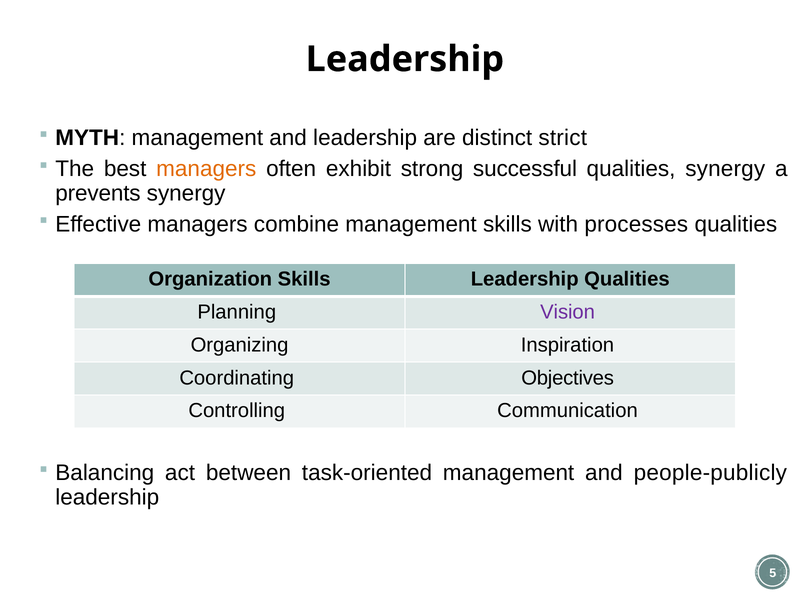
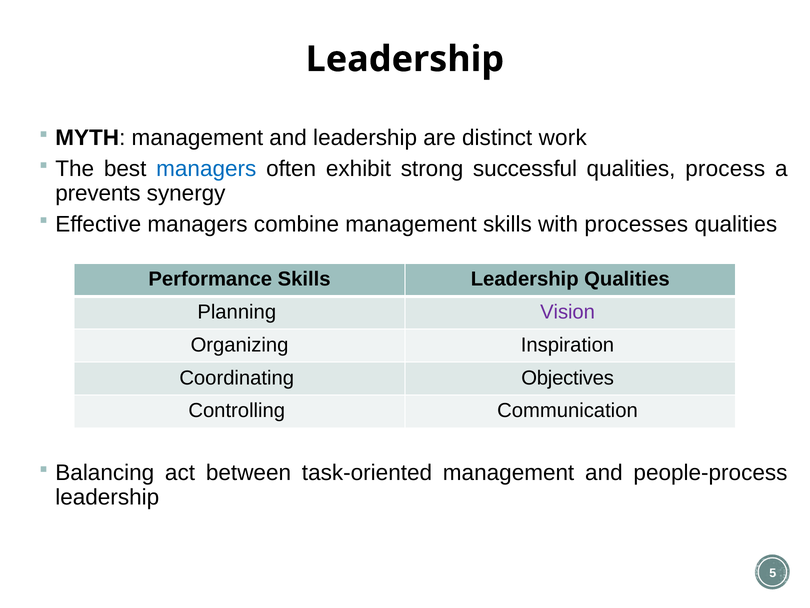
strict: strict -> work (563, 138)
managers colour: orange -> blue (206, 169)
qualities synergy: synergy -> process (725, 169)
Organization: Organization -> Performance (210, 279)
people-publicly: people-publicly -> people-process (710, 472)
